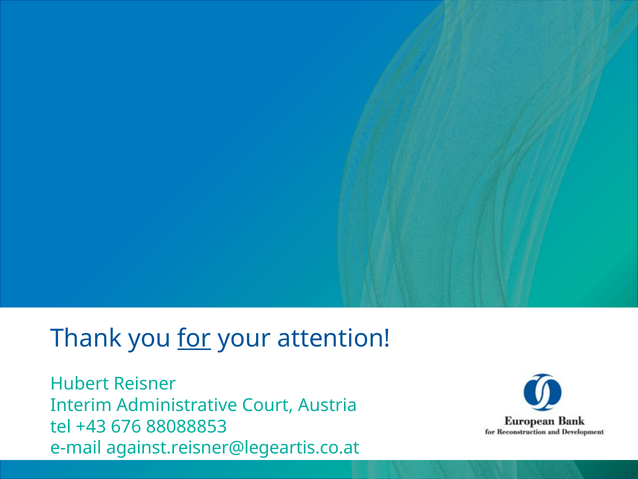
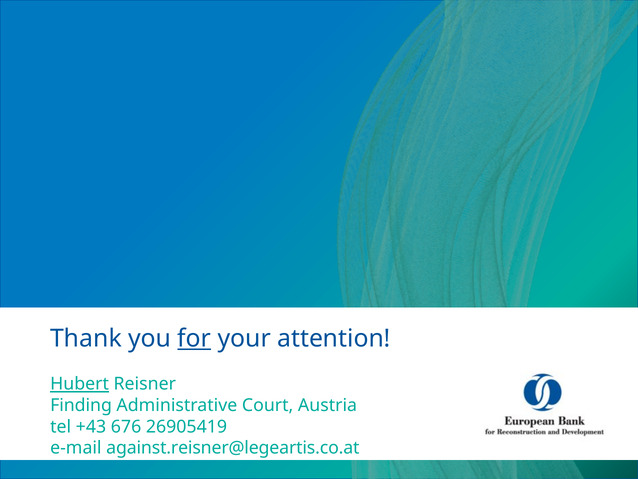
Hubert underline: none -> present (80, 384)
Interim: Interim -> Finding (81, 405)
88088853: 88088853 -> 26905419 (186, 426)
